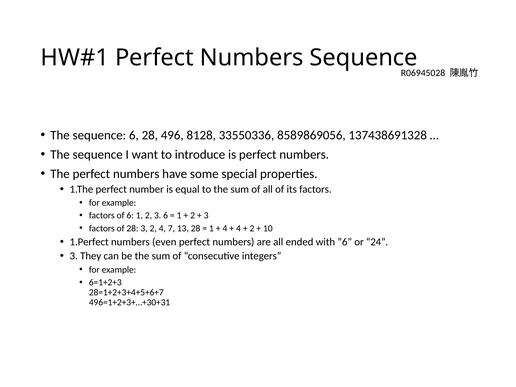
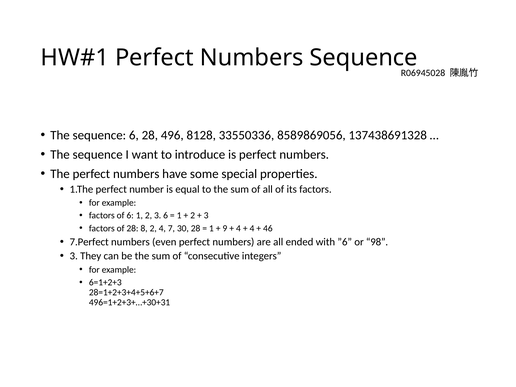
28 3: 3 -> 8 (144, 228)
13: 13 -> 30 (183, 228)
4: 4 -> 9 (225, 228)
2: 2 -> 4 (252, 228)
10: 10 -> 46 (268, 228)
1.Perfect: 1.Perfect -> 7.Perfect (89, 242)
24: 24 -> 98 (377, 242)
